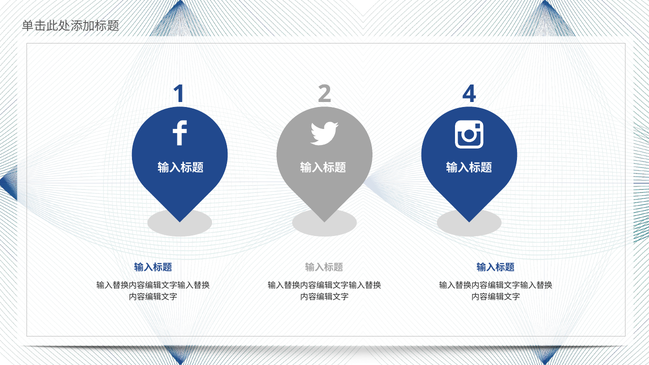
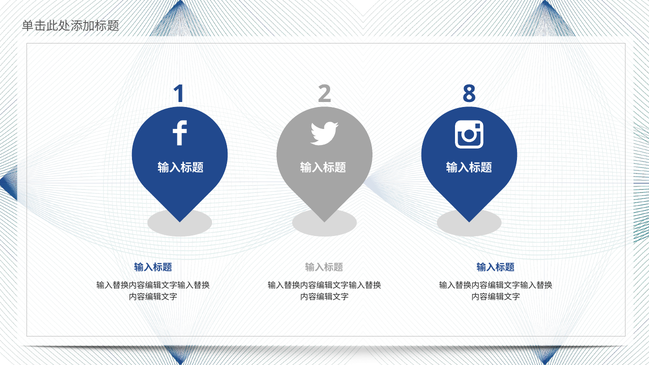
4: 4 -> 8 (469, 94)
